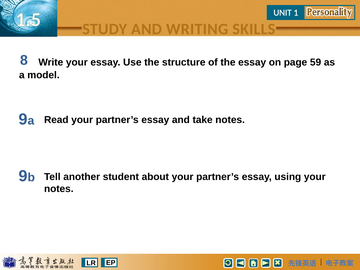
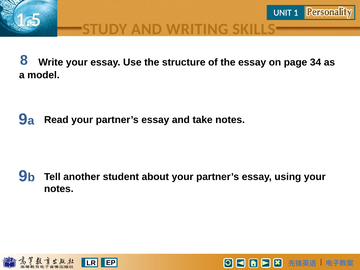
59: 59 -> 34 (316, 62)
